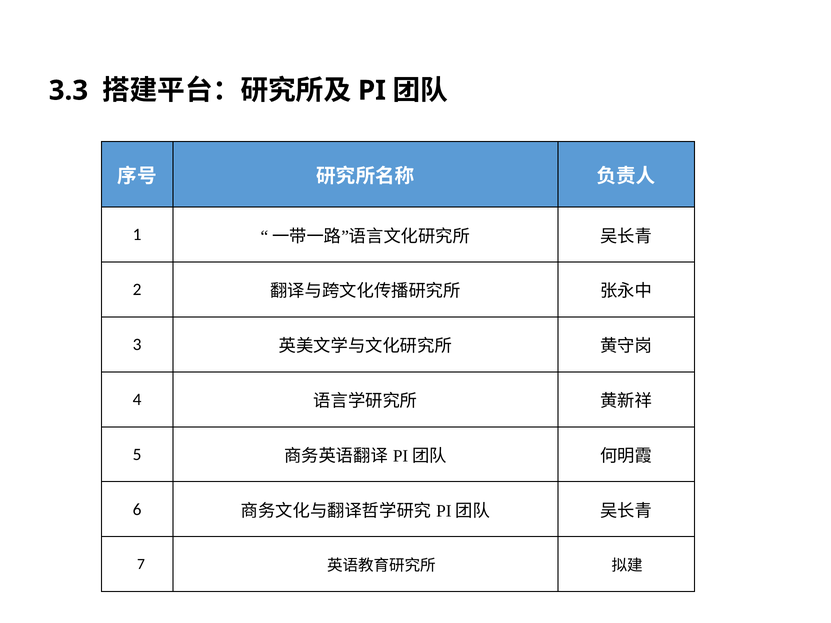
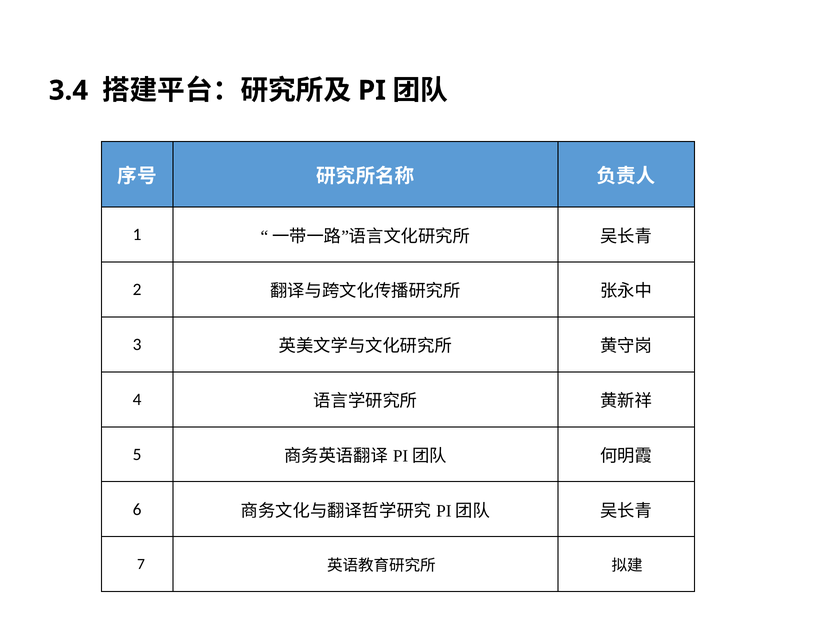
3.3: 3.3 -> 3.4 (68, 91)
